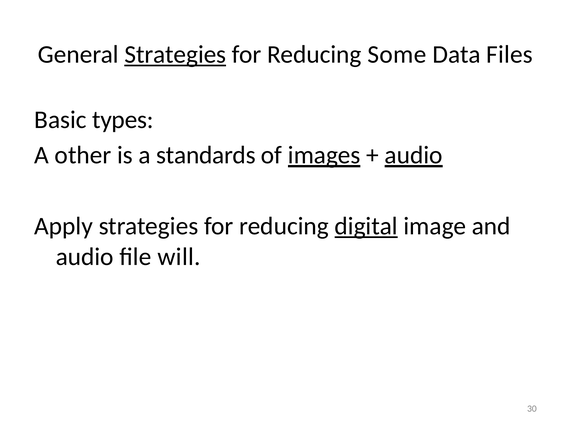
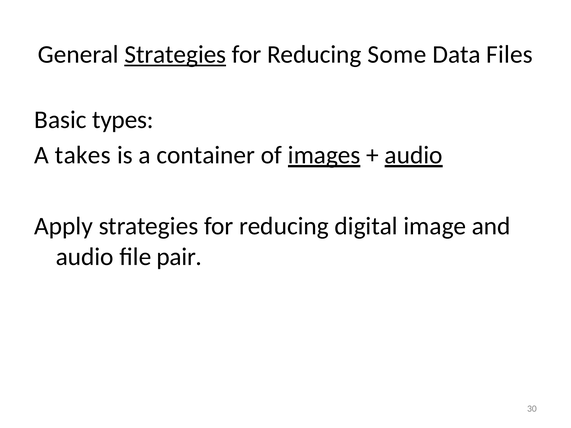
other: other -> takes (83, 155)
standards: standards -> container (206, 155)
digital underline: present -> none (366, 226)
will: will -> pair (179, 257)
